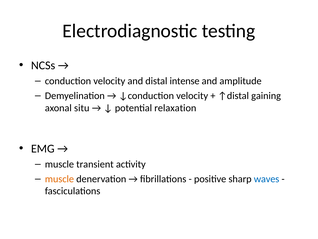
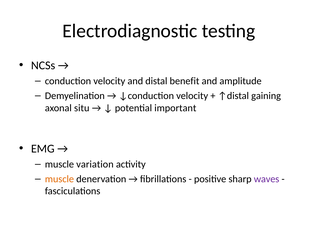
intense: intense -> benefit (185, 81)
relaxation: relaxation -> important (175, 108)
transient: transient -> variation (95, 164)
waves colour: blue -> purple (267, 179)
